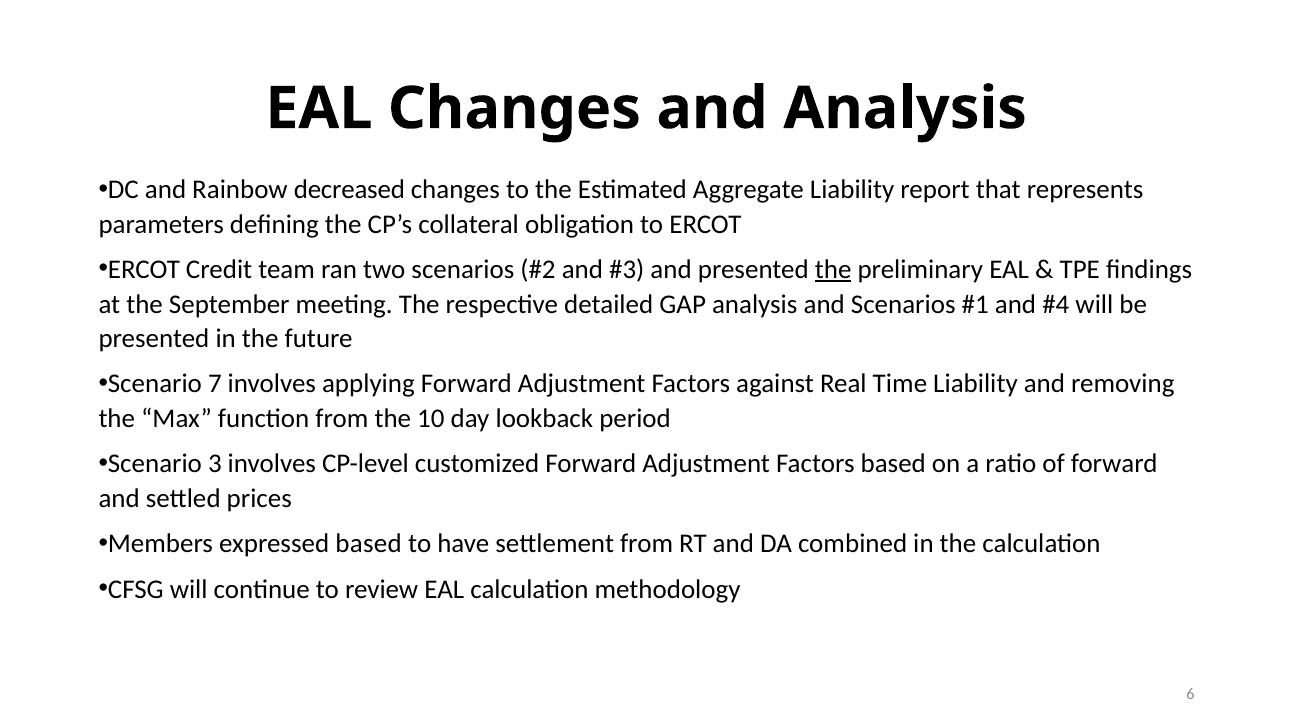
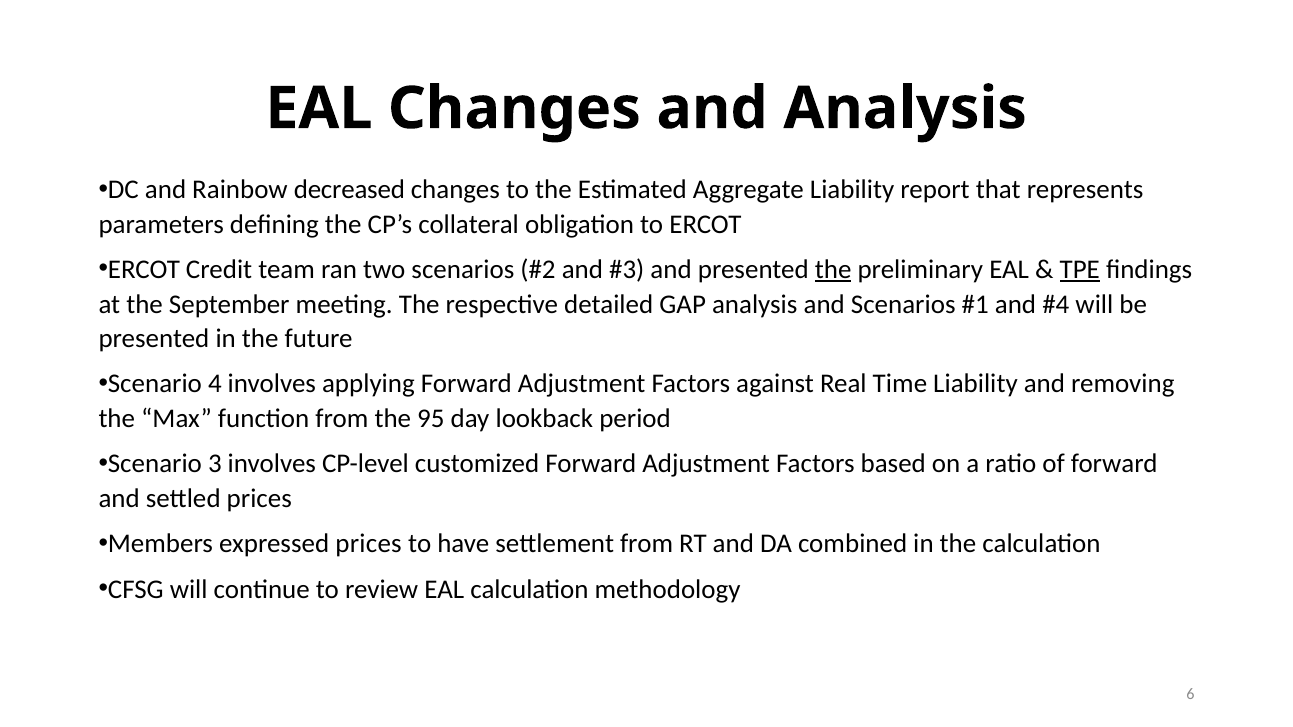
TPE underline: none -> present (1080, 270)
7: 7 -> 4 (215, 384)
10: 10 -> 95 (431, 419)
expressed based: based -> prices (369, 544)
